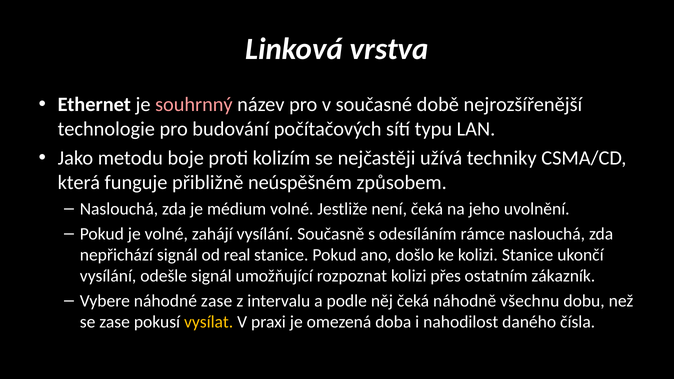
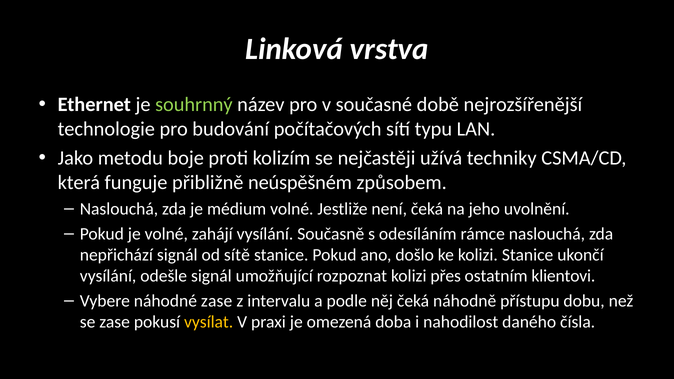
souhrnný colour: pink -> light green (194, 105)
real: real -> sítě (237, 255)
zákazník: zákazník -> klientovi (563, 276)
všechnu: všechnu -> přístupu (530, 301)
